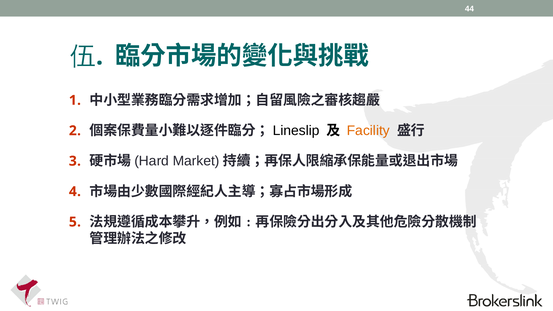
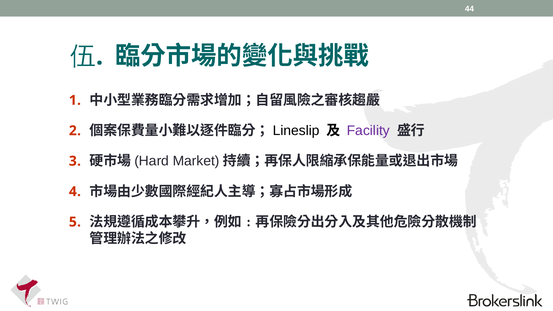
Facility colour: orange -> purple (368, 131)
